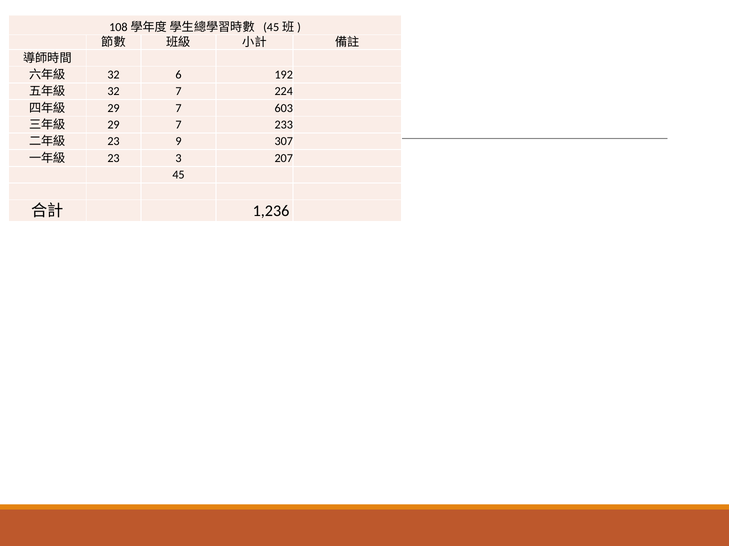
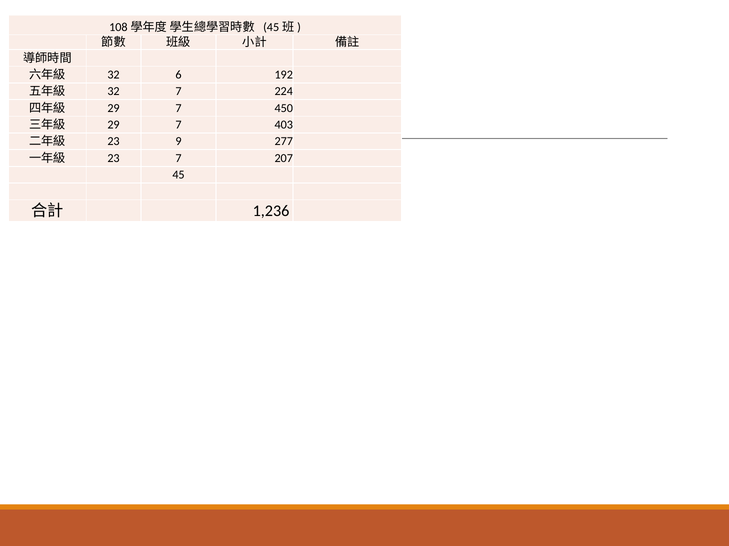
603: 603 -> 450 (284, 108)
233: 233 -> 403 (284, 125)
307: 307 -> 277 (284, 142)
23 3: 3 -> 7 (179, 158)
